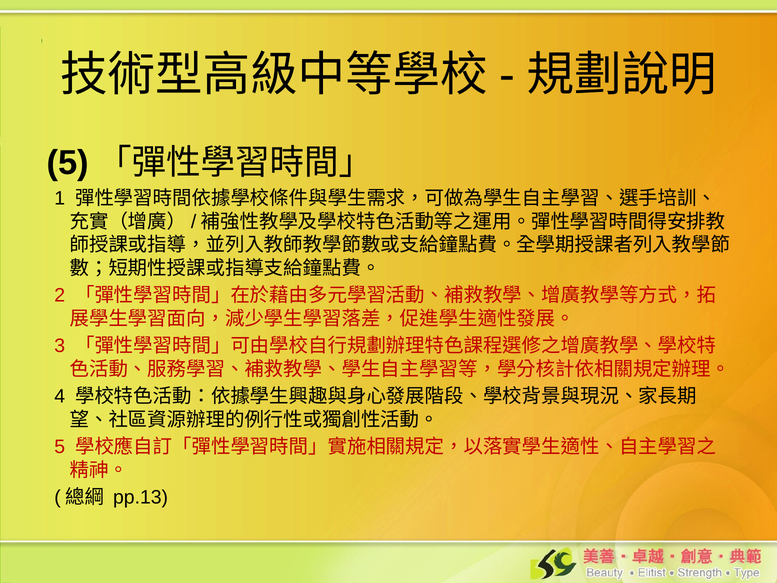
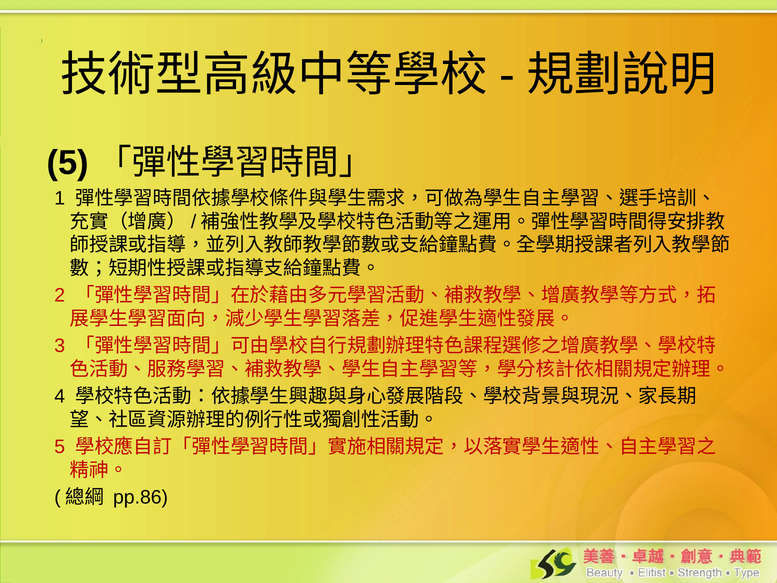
pp.13: pp.13 -> pp.86 (141, 497)
